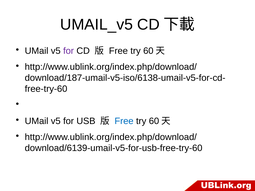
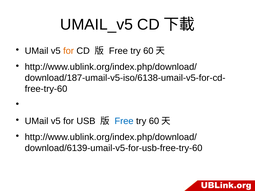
for colour: purple -> orange (69, 51)
